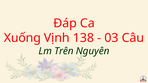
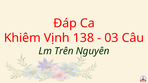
Xuống: Xuống -> Khiêm (22, 38)
